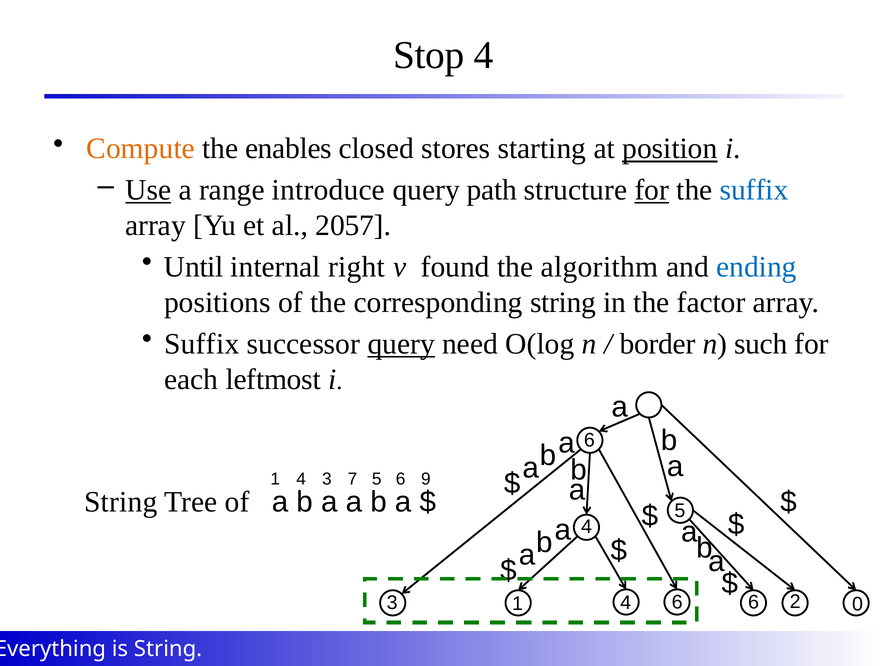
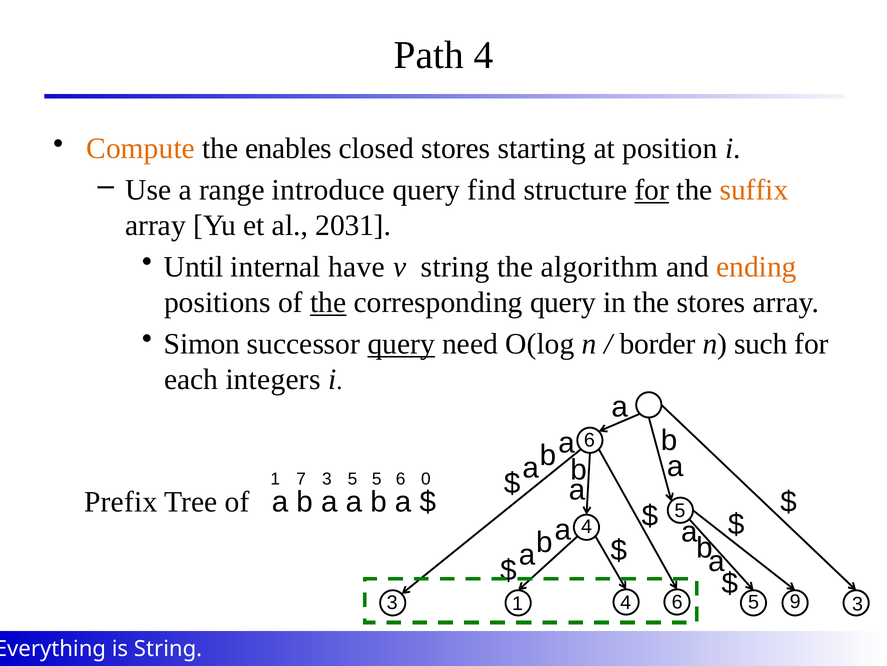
Stop: Stop -> Path (429, 55)
position underline: present -> none (670, 148)
Use underline: present -> none (148, 190)
path: path -> find (492, 190)
suffix colour: blue -> orange (754, 190)
2057: 2057 -> 2031 (353, 225)
right: right -> have (357, 267)
v found: found -> string (455, 267)
ending colour: blue -> orange (756, 267)
the underline: none -> present (328, 302)
corresponding string: string -> query (563, 302)
the factor: factor -> stores (711, 302)
Suffix: Suffix -> Simon (202, 344)
leftmost: leftmost -> integers (273, 379)
1 4: 4 -> 7 (301, 478)
3 7: 7 -> 5 (353, 478)
9: 9 -> 0 (426, 478)
String: String -> Prefix (121, 502)
6 0: 0 -> 3 (857, 603)
2: 2 -> 9 (795, 601)
1 6: 6 -> 5 (753, 602)
